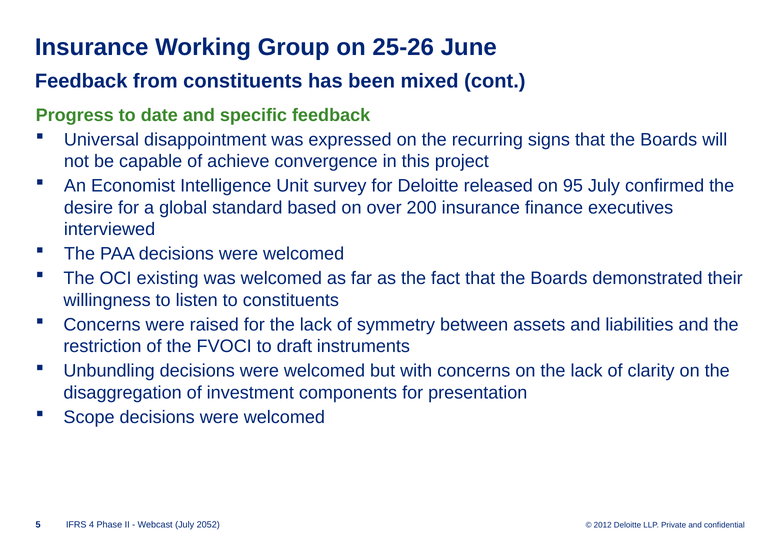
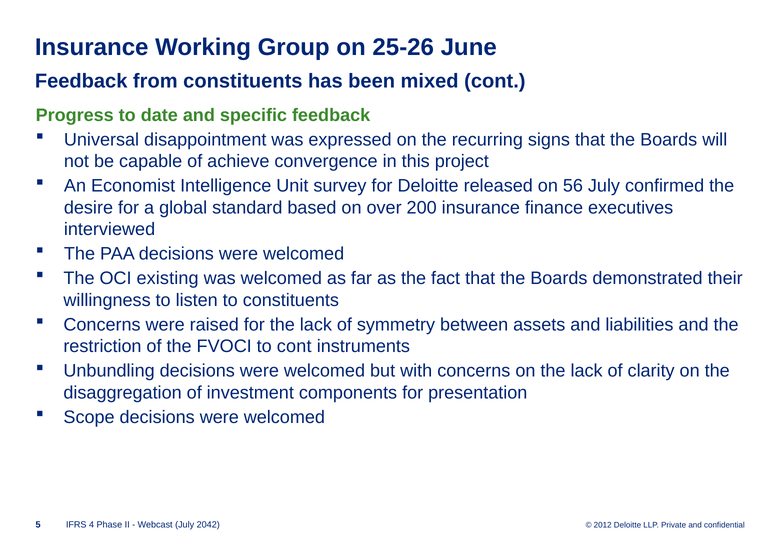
95: 95 -> 56 (573, 186)
to draft: draft -> cont (294, 346)
2052: 2052 -> 2042 (208, 524)
